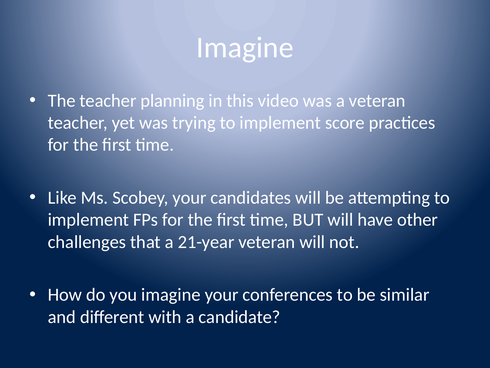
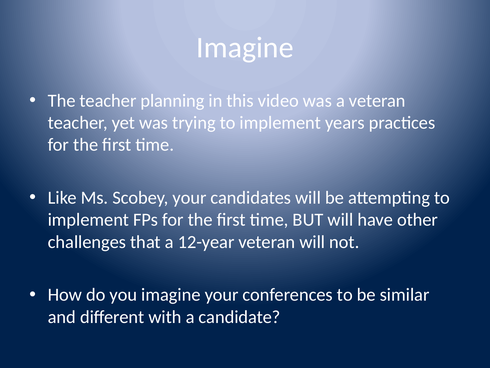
score: score -> years (345, 123)
21-year: 21-year -> 12-year (206, 242)
